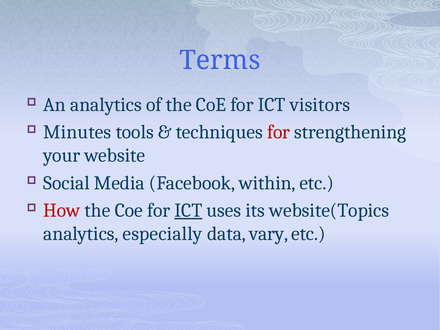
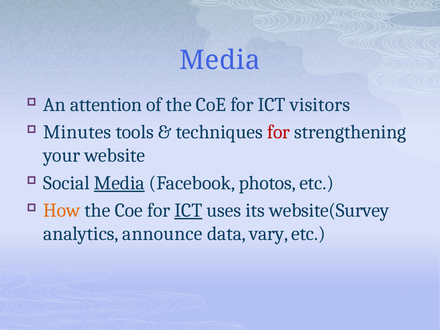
Terms: Terms -> Media (220, 60)
An analytics: analytics -> attention (106, 105)
Media underline: none -> present (119, 183)
within: within -> photos (267, 183)
How colour: red -> orange (62, 210)
website(Topics: website(Topics -> website(Survey (329, 210)
especially: especially -> announce (162, 234)
